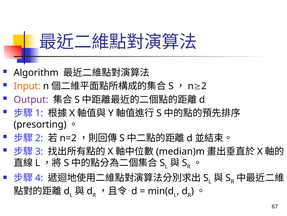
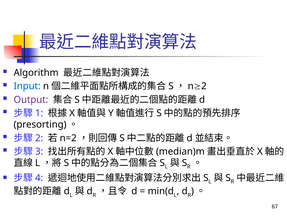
Input colour: orange -> blue (27, 86)
